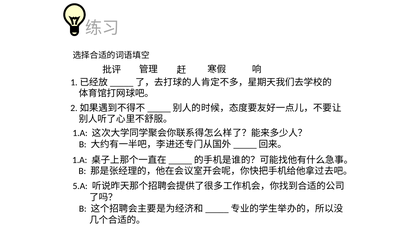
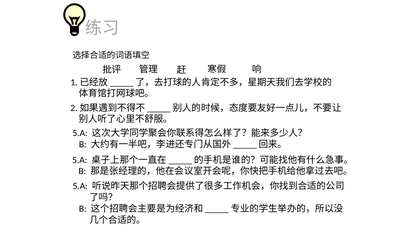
1.A: 1.A -> 5.A (80, 133)
1.A: 1.A -> 5.A (80, 160)
